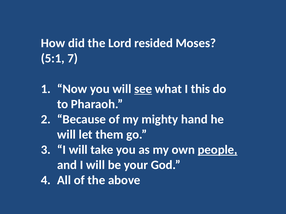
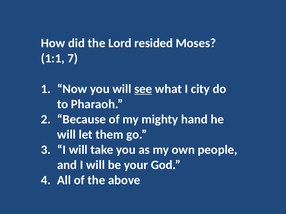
5:1: 5:1 -> 1:1 (53, 59)
this: this -> city (200, 89)
people underline: present -> none (218, 150)
